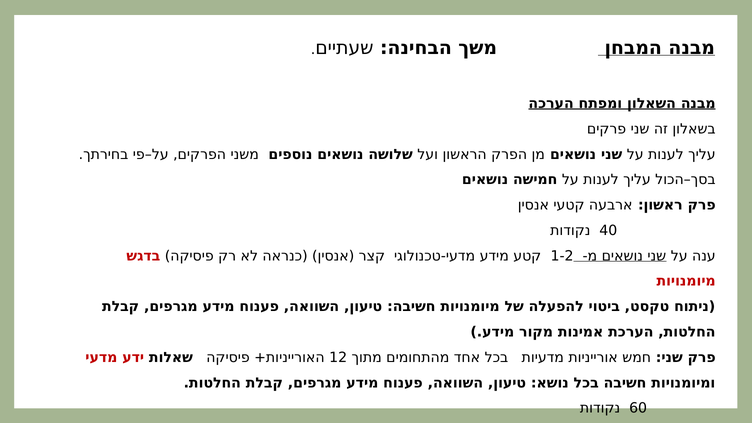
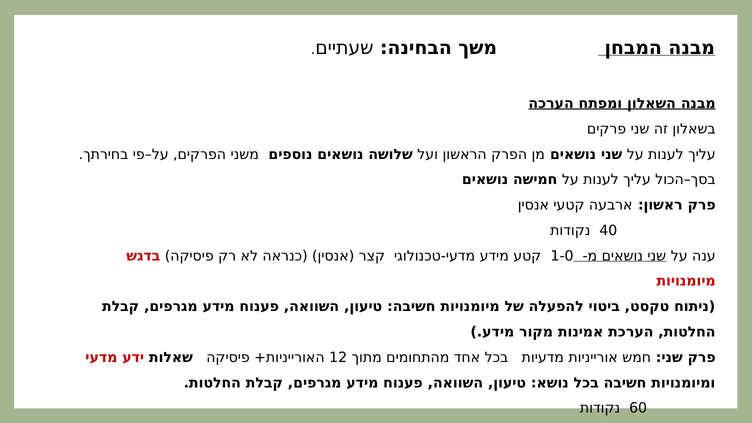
1-2: 1-2 -> 1-0 (562, 256)
